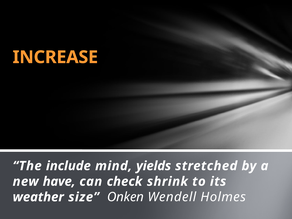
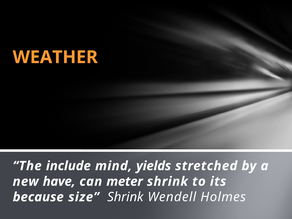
INCREASE: INCREASE -> WEATHER (55, 57)
check: check -> meter (125, 181)
weather: weather -> because (38, 197)
size Onken: Onken -> Shrink (125, 197)
